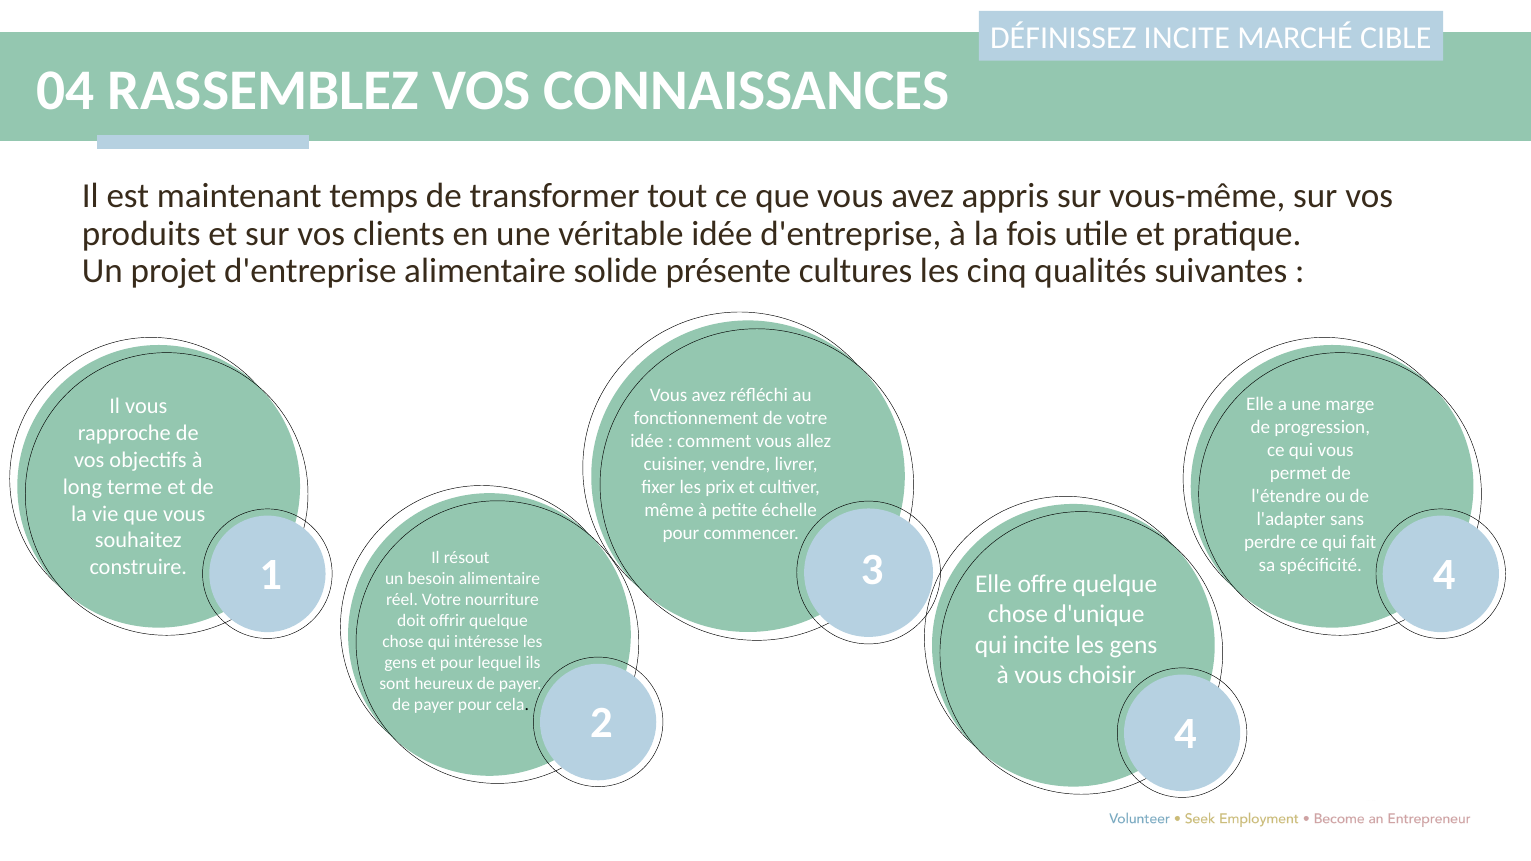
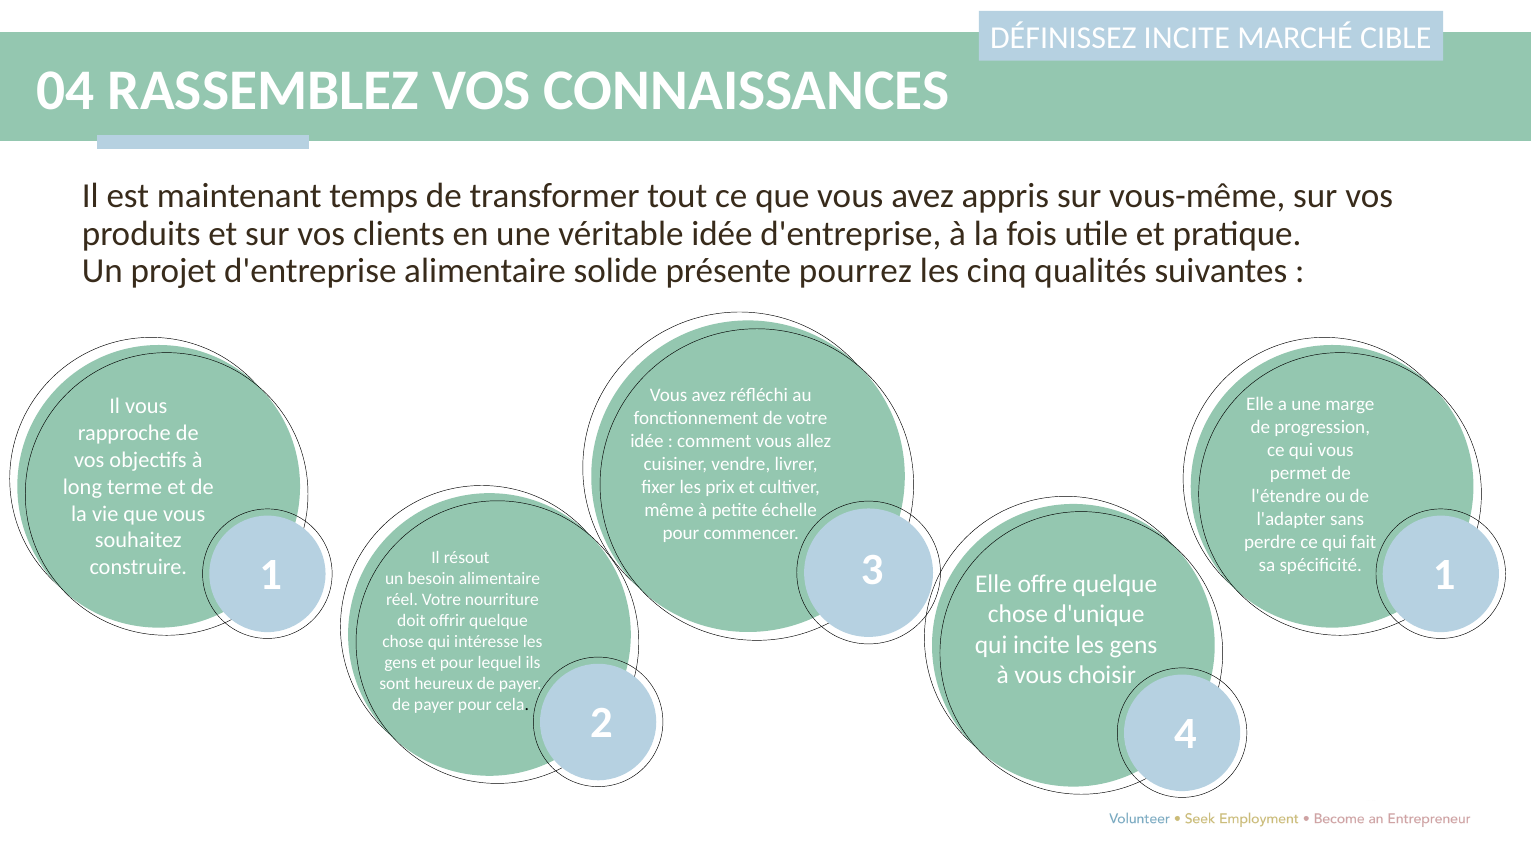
cultures: cultures -> pourrez (855, 271)
3 4: 4 -> 1 (1444, 575)
